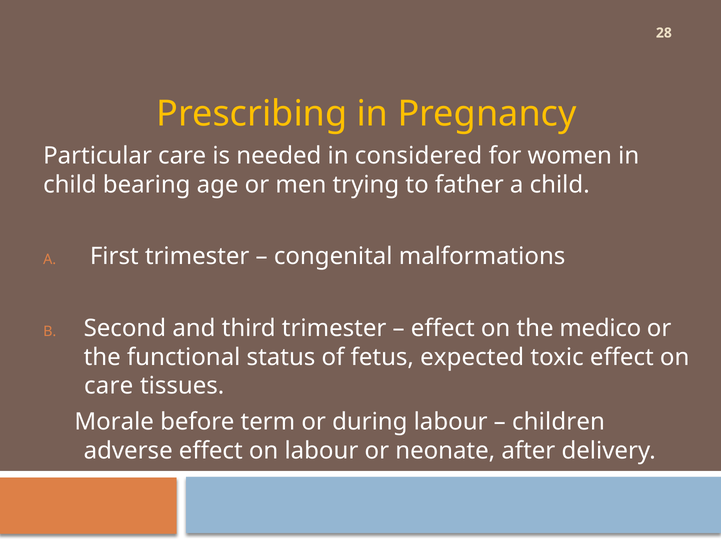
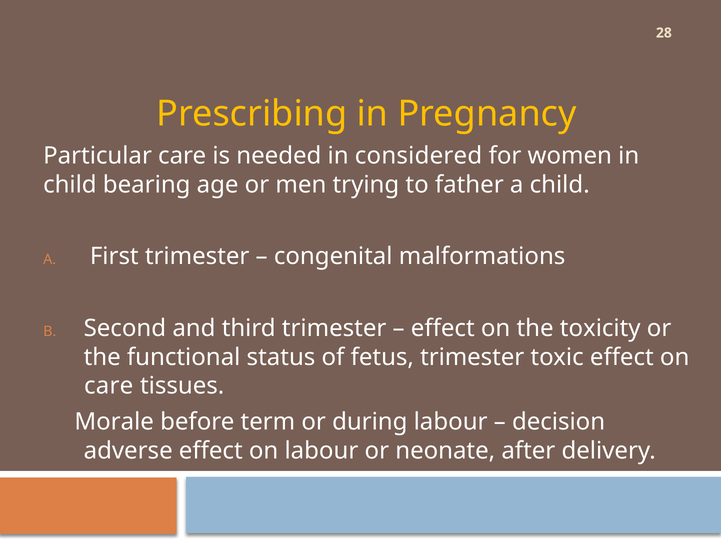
medico: medico -> toxicity (600, 328)
fetus expected: expected -> trimester (472, 357)
children: children -> decision (559, 422)
